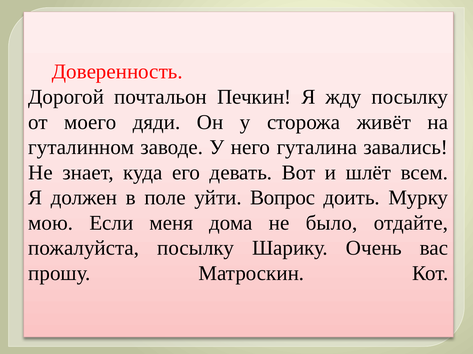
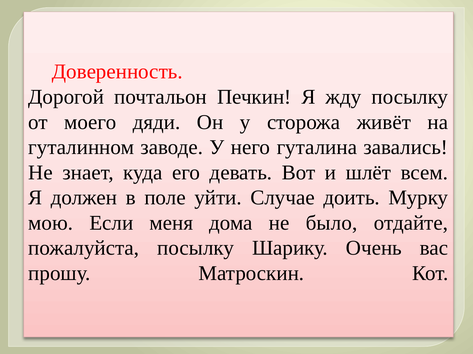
Вопрос: Вопрос -> Случае (283, 198)
